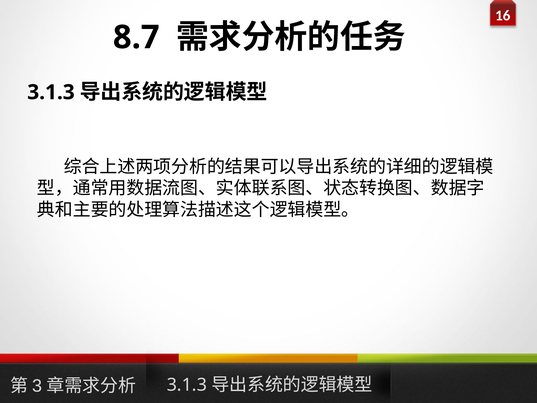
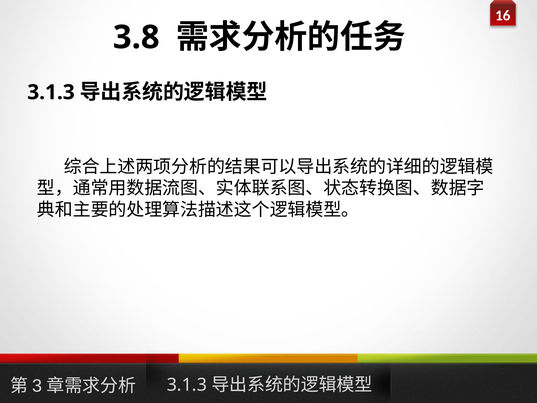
8.7: 8.7 -> 3.8 (136, 37)
